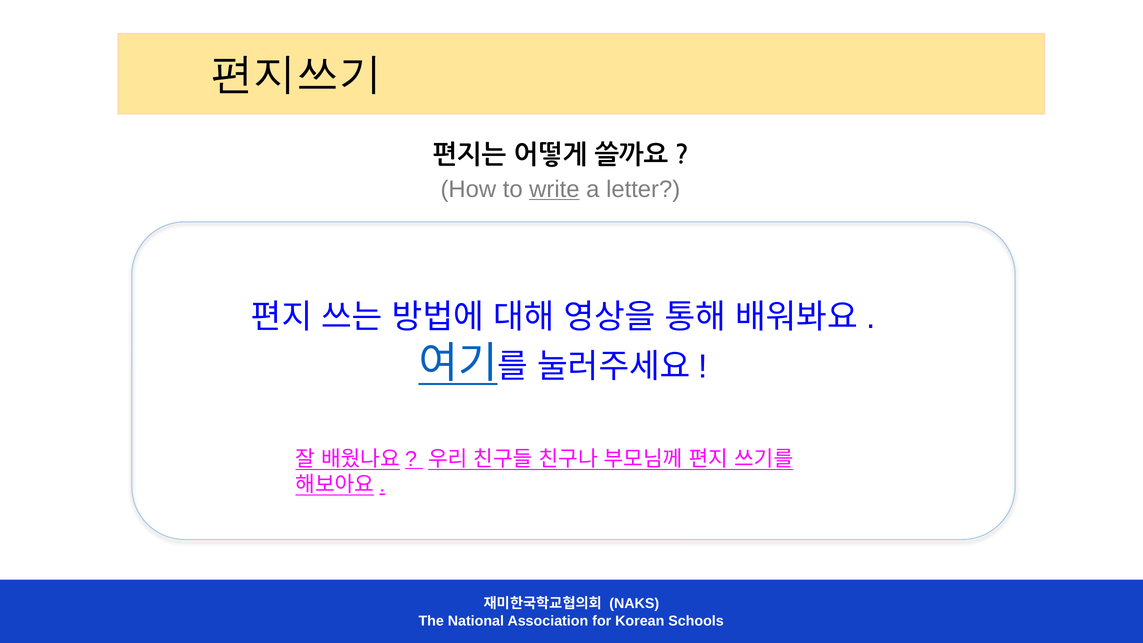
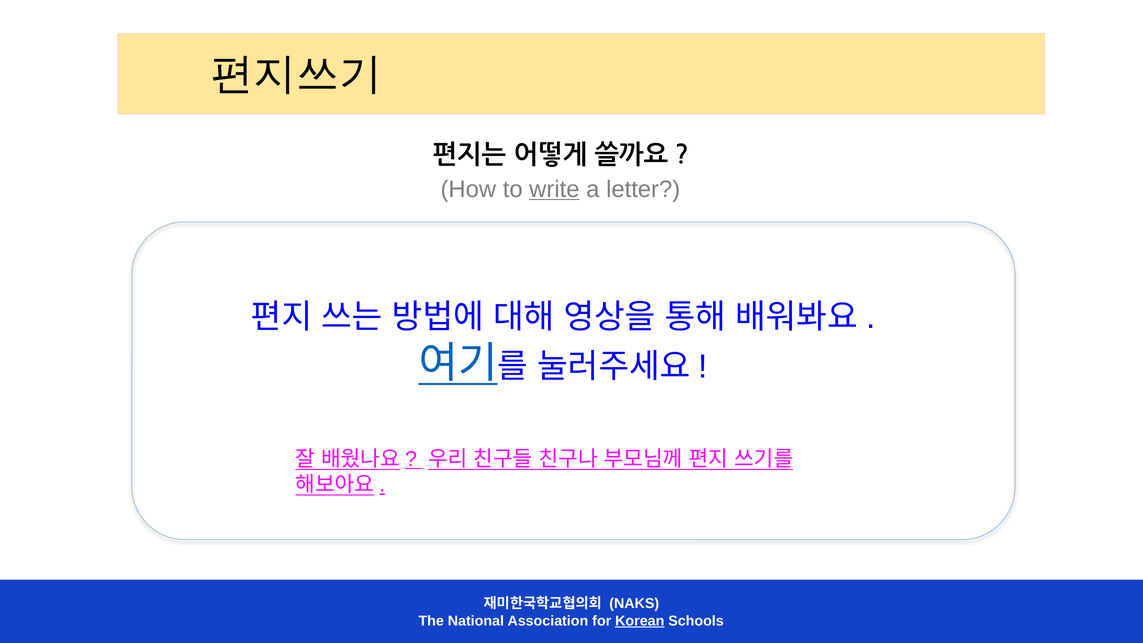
Korean underline: none -> present (640, 621)
